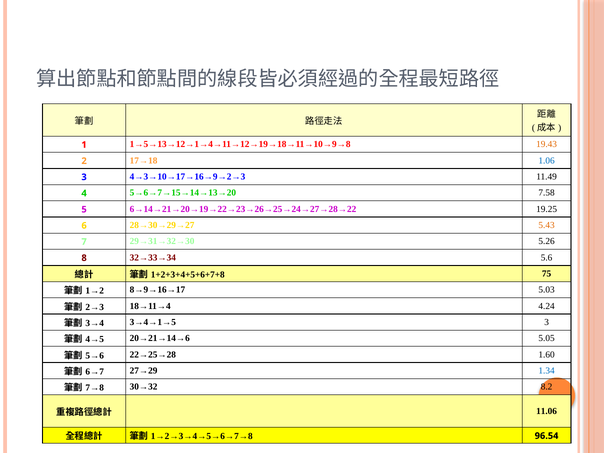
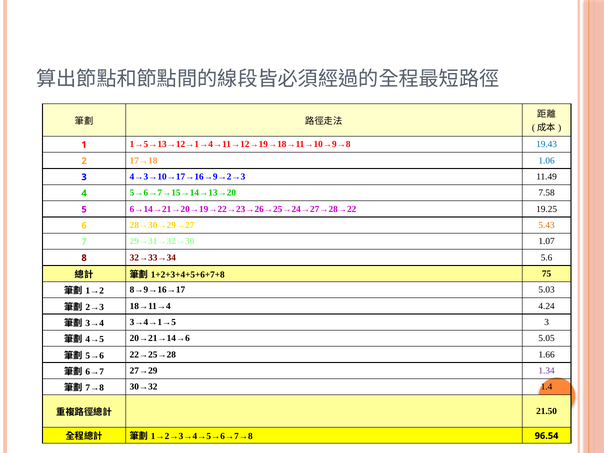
19.43 colour: orange -> blue (547, 144)
5.26: 5.26 -> 1.07 (547, 241)
1.60: 1.60 -> 1.66 (547, 355)
1.34 colour: blue -> purple (547, 371)
8.2: 8.2 -> 1.4 (547, 387)
11.06: 11.06 -> 21.50 (547, 411)
